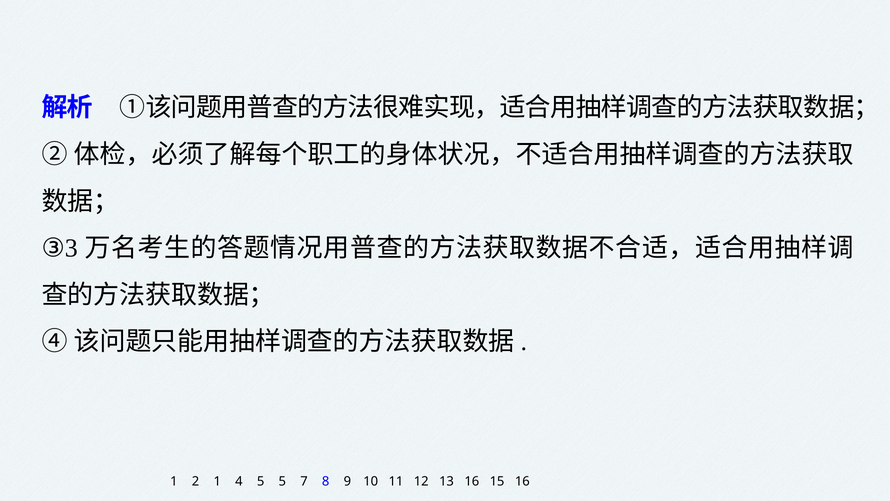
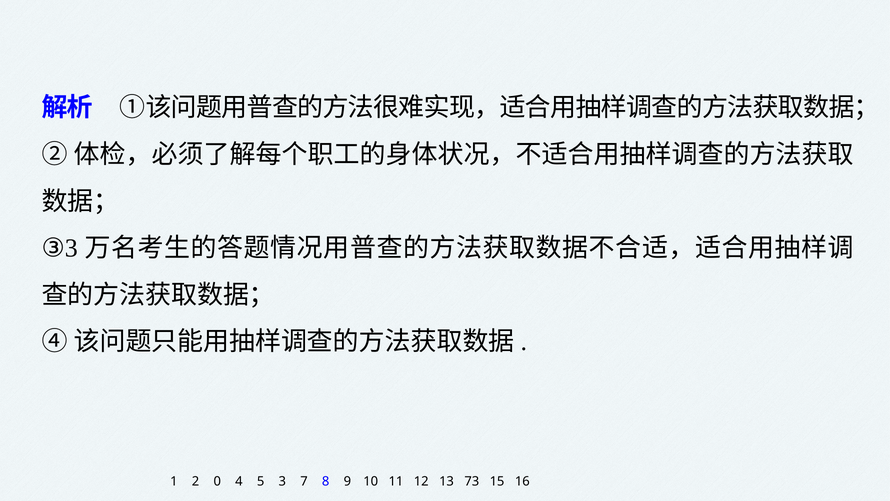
2 1: 1 -> 0 (217, 481)
5 5: 5 -> 3 (282, 481)
13 16: 16 -> 73 (472, 481)
